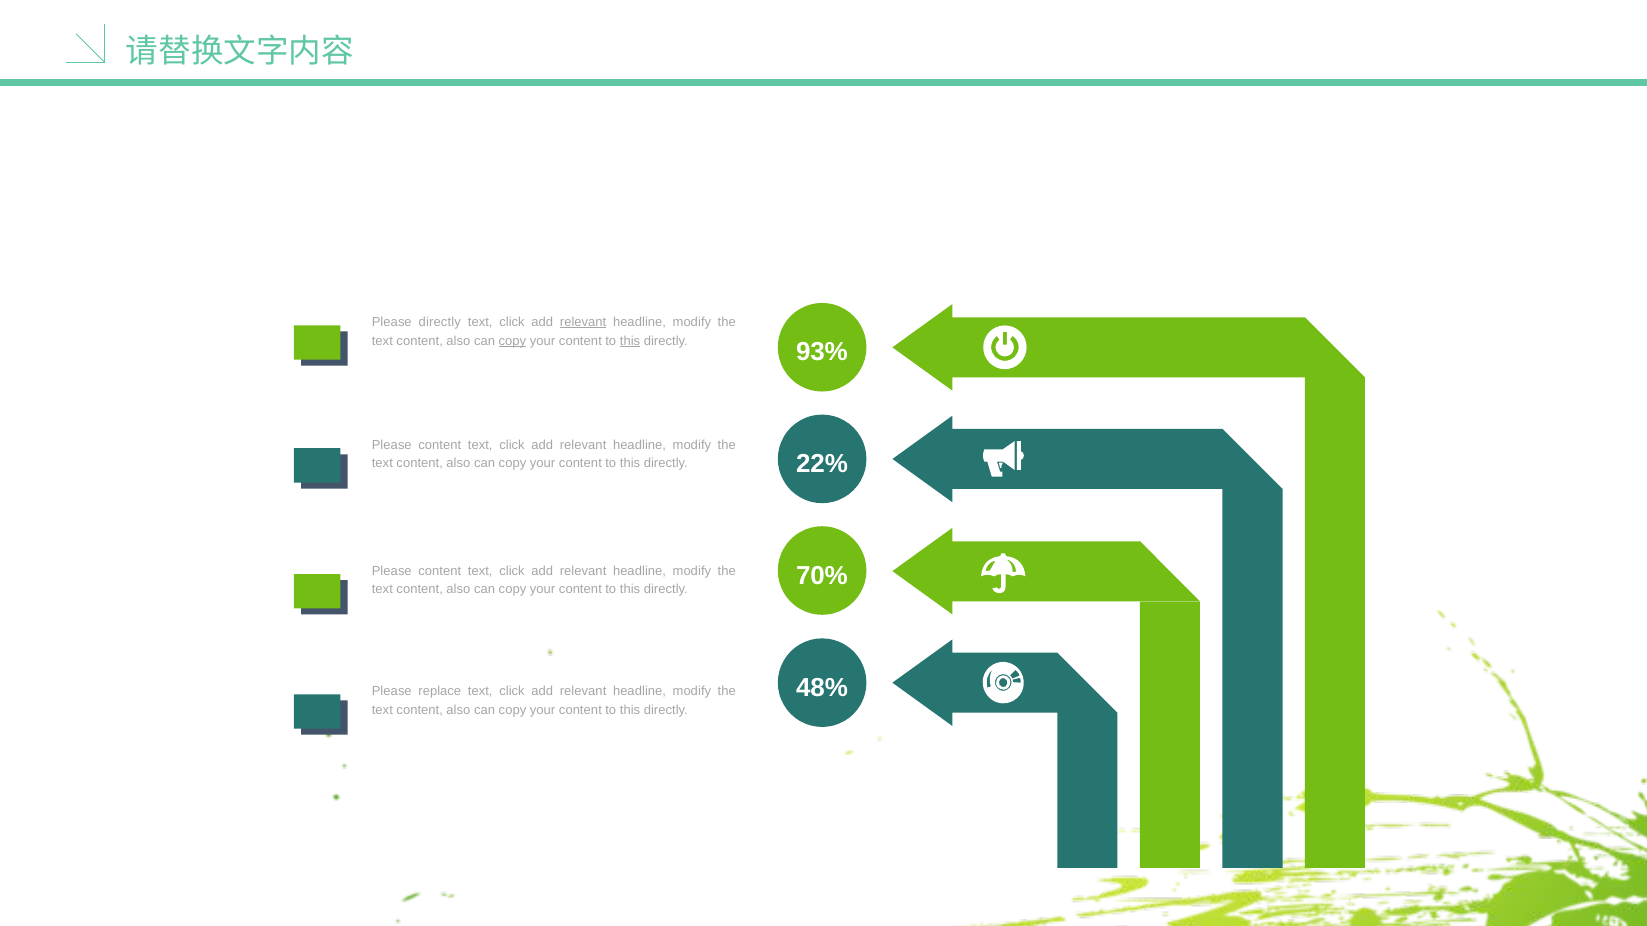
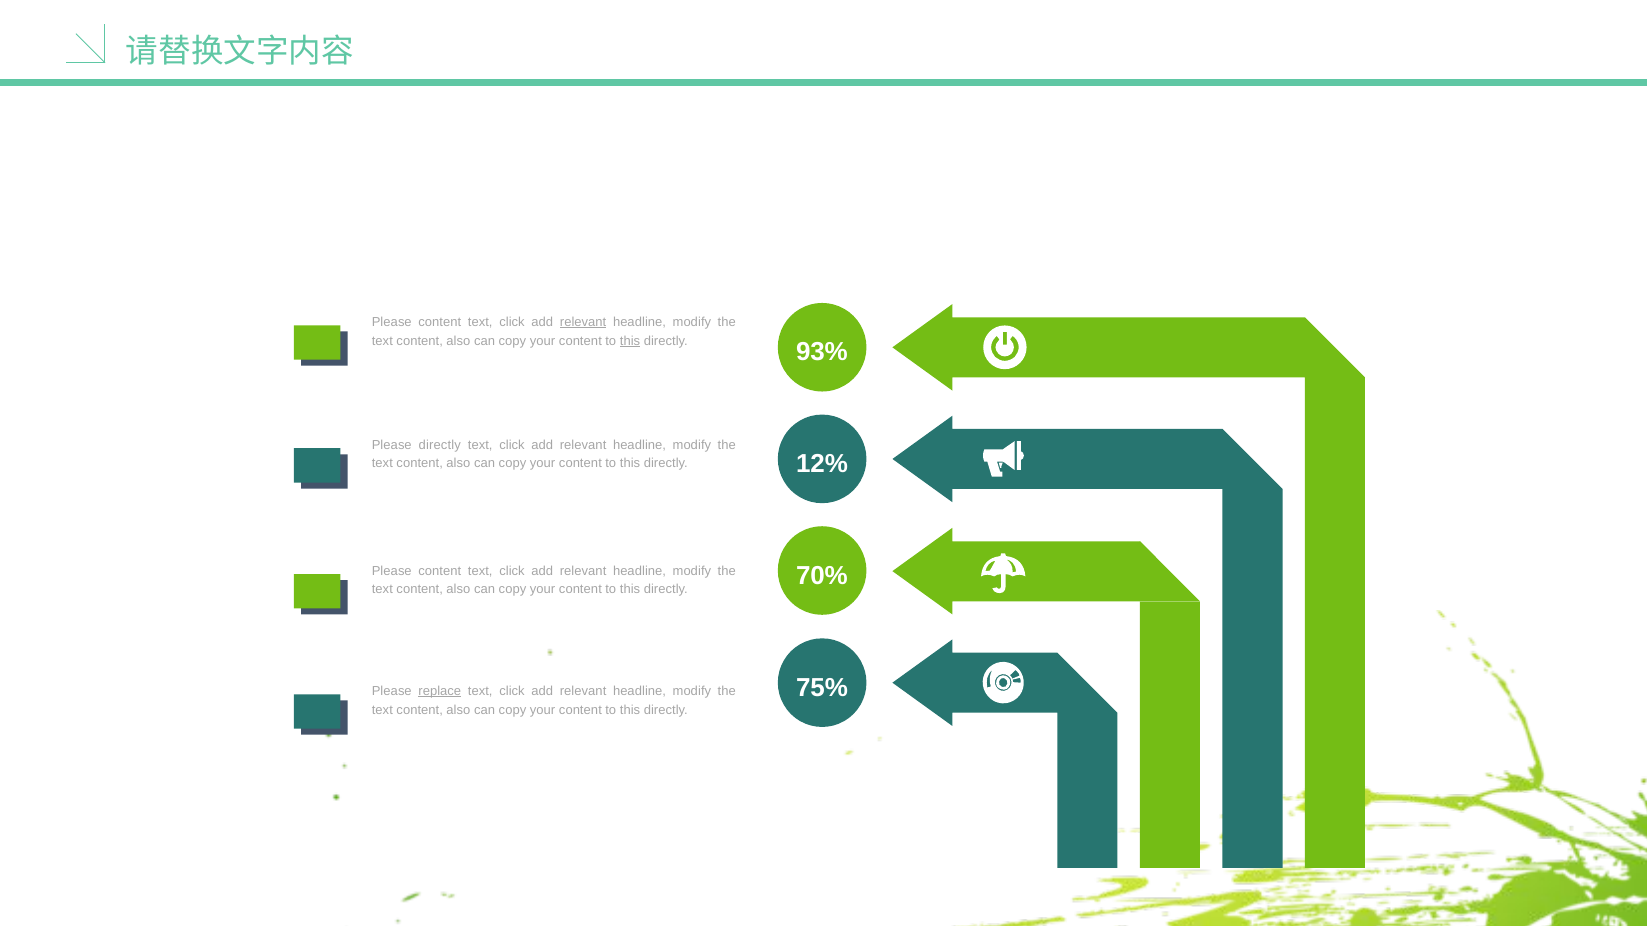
directly: directly -> content (440, 322)
copy underline: present -> none (512, 341)
content: content -> directly (440, 445)
22%: 22% -> 12% (822, 464)
48%: 48% -> 75% (822, 688)
replace underline: none -> present (440, 691)
